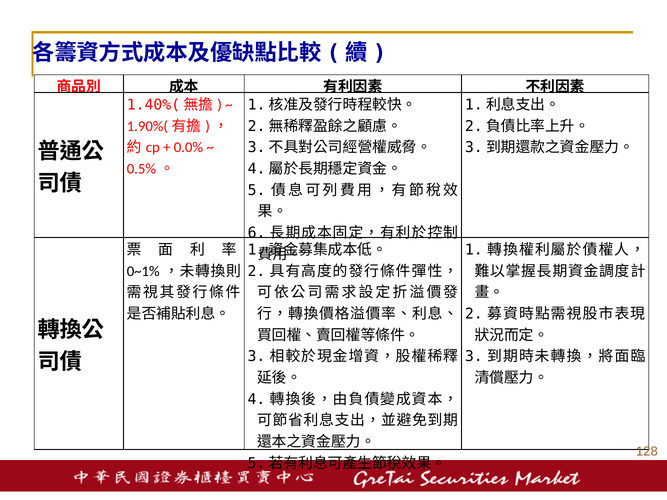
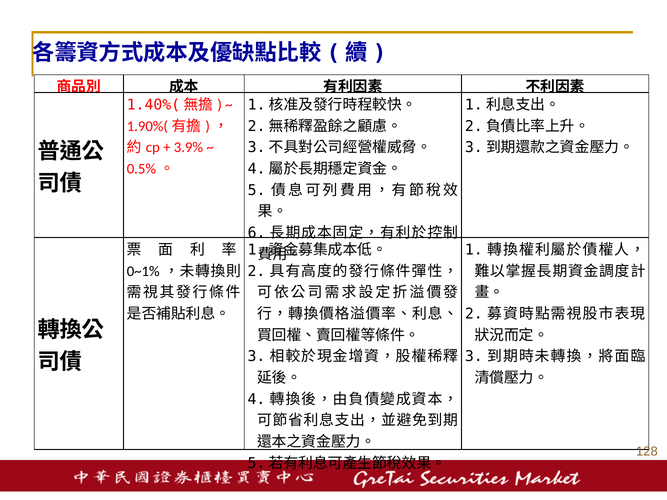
0.0%: 0.0% -> 3.9% (188, 148)
